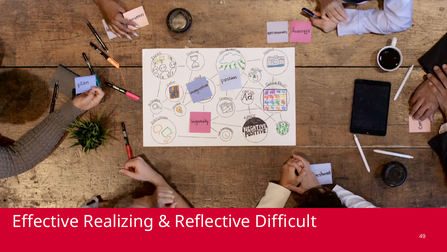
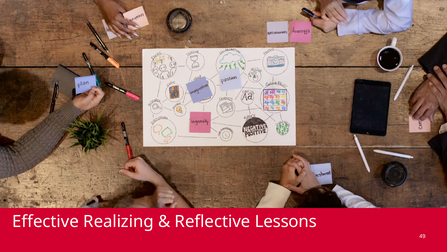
Difficult: Difficult -> Lessons (286, 221)
